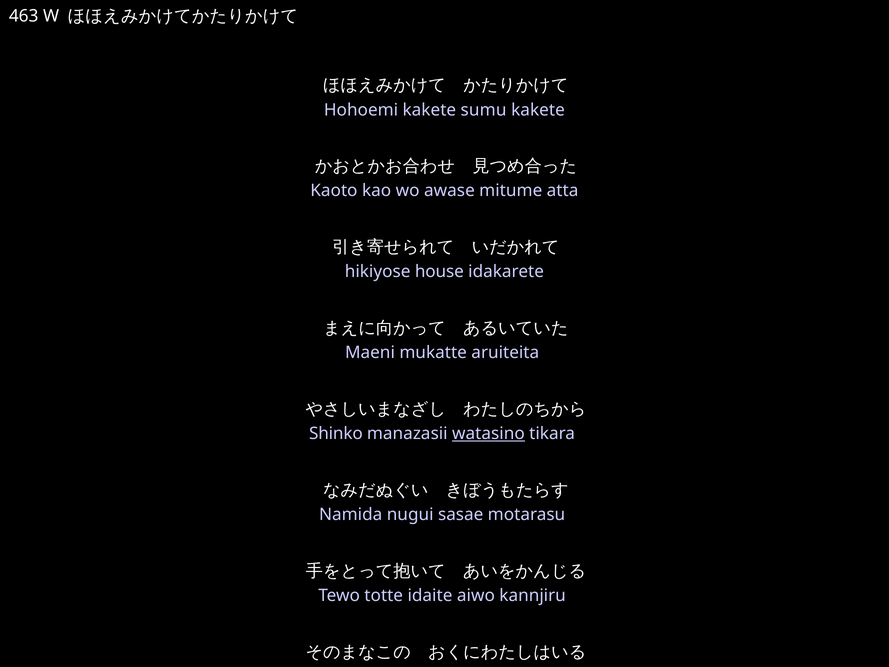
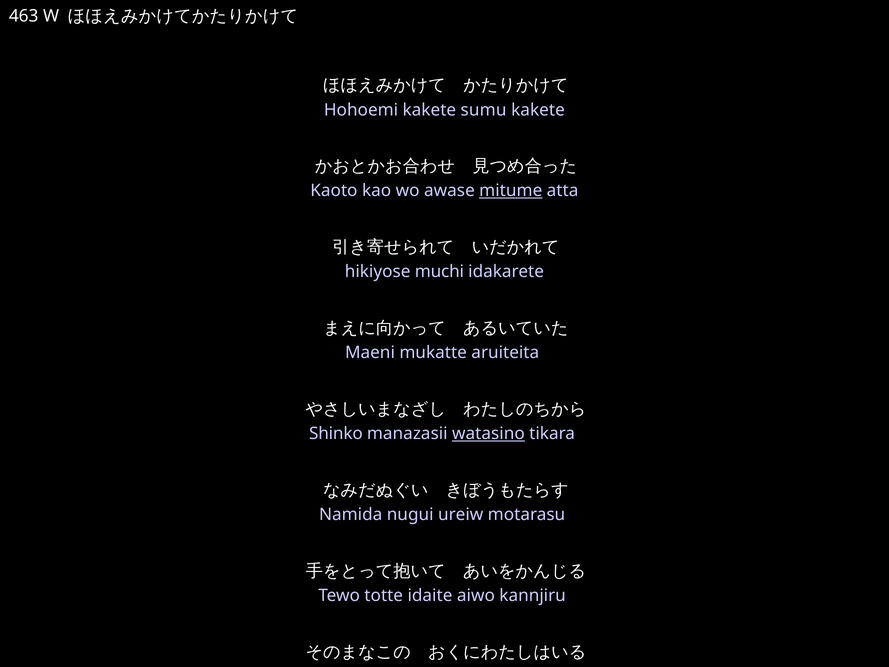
mitume underline: none -> present (511, 191)
house: house -> muchi (439, 272)
sasae: sasae -> ureiw (461, 514)
